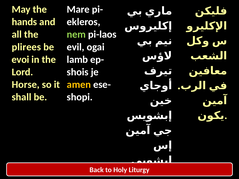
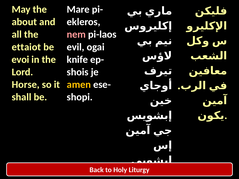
hands: hands -> about (24, 22)
nem colour: light green -> pink (76, 34)
plirees: plirees -> ettaiot (26, 47)
lamb: lamb -> knife (77, 60)
